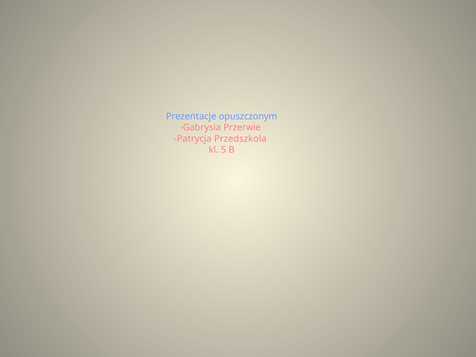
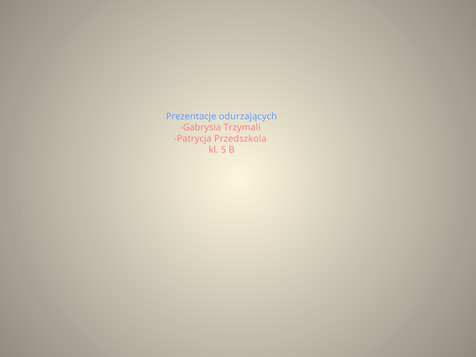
opuszczonym: opuszczonym -> odurzających (248, 116)
Przerwie: Przerwie -> Trzymali (242, 128)
